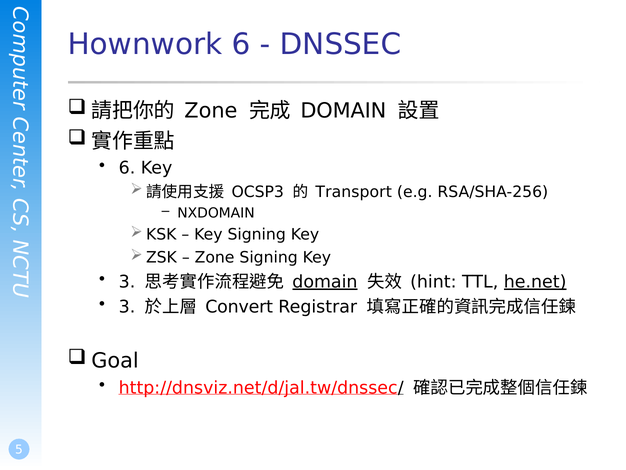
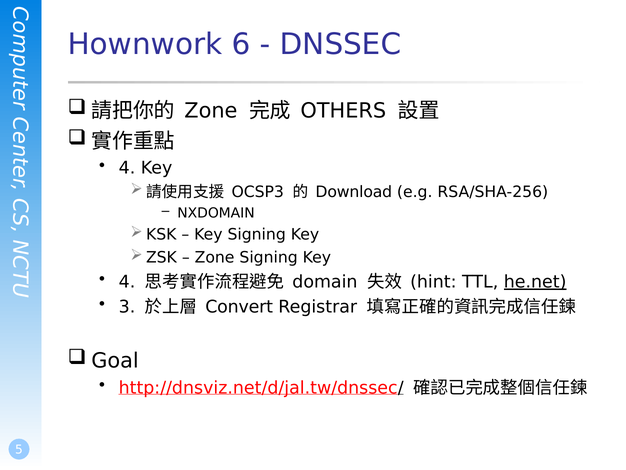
DOMAIN: DOMAIN -> OTHERS (343, 111)
6: 6 -> 4 (127, 168)
Transport: Transport -> Download (354, 192)
3: 3 -> 4 (127, 281)
domain underline: present -> none (325, 281)
